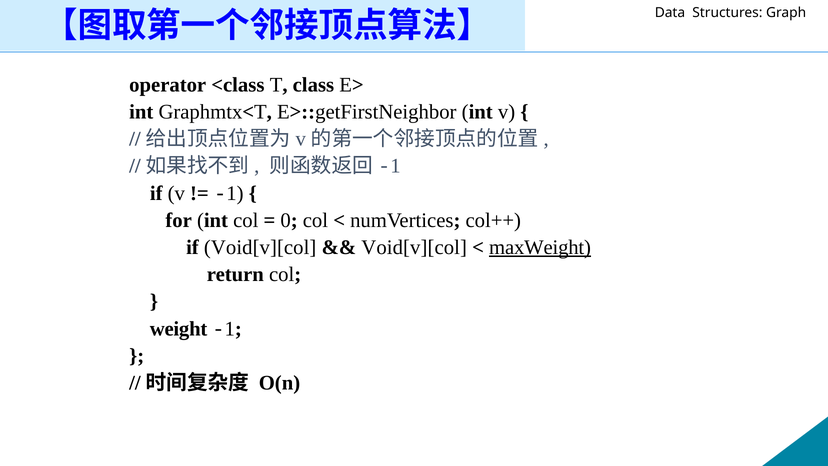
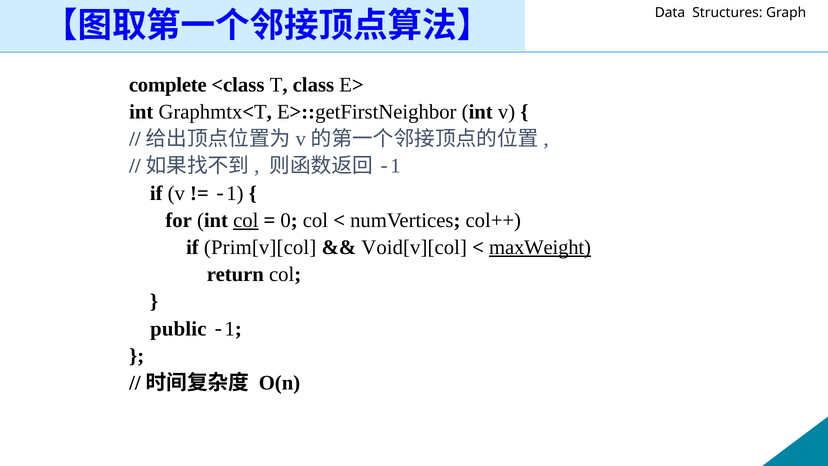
operator: operator -> complete (168, 85)
col underline: none -> present (246, 220)
if Void[v][col: Void[v][col -> Prim[v][col (260, 247)
weight: weight -> public (178, 329)
